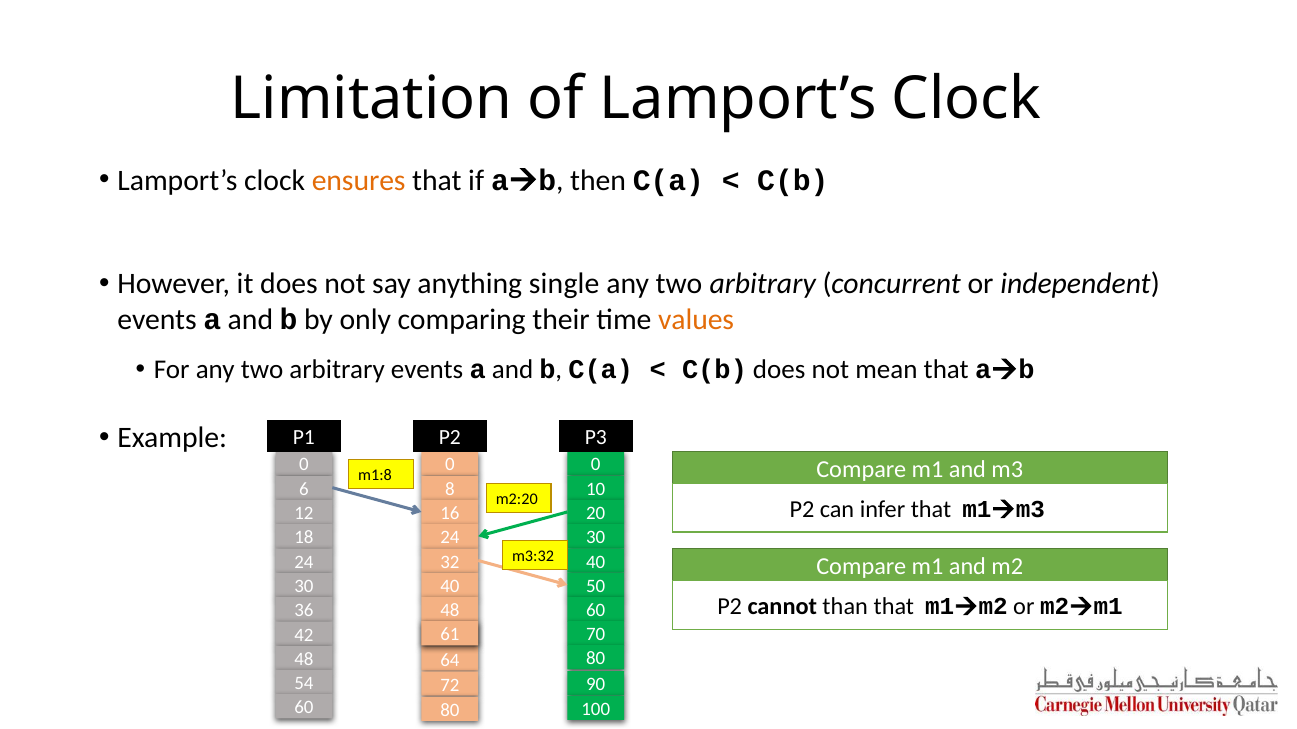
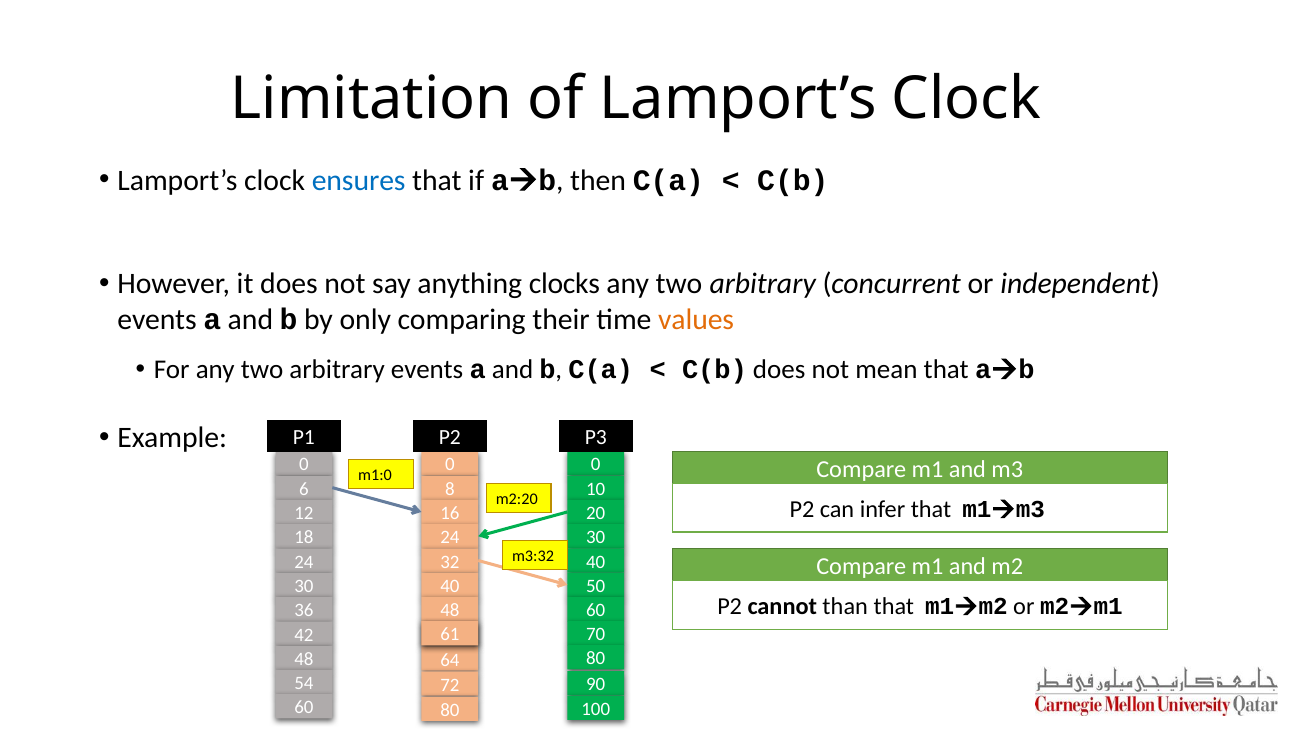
ensures colour: orange -> blue (359, 180)
single: single -> clocks (564, 284)
m1:8: m1:8 -> m1:0 (375, 475)
